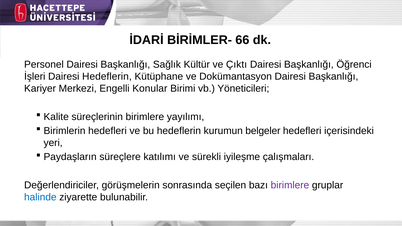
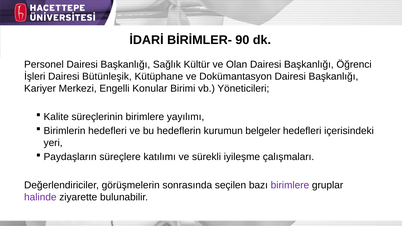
66: 66 -> 90 (242, 40)
Çıktı: Çıktı -> Olan (237, 65)
Dairesi Hedeflerin: Hedeflerin -> Bütünleşik (107, 77)
halinde colour: blue -> purple (40, 197)
